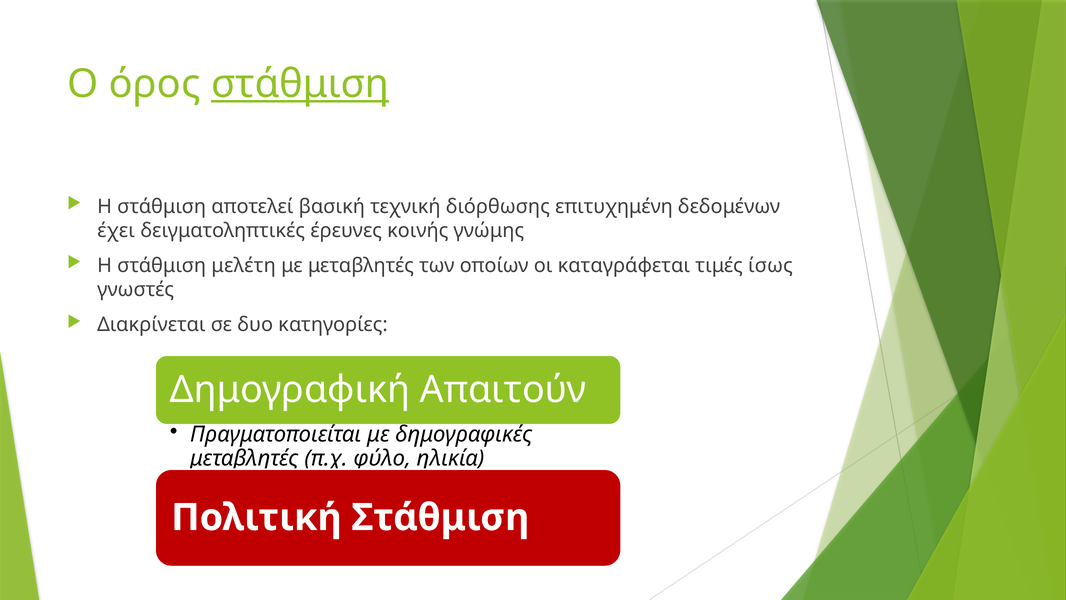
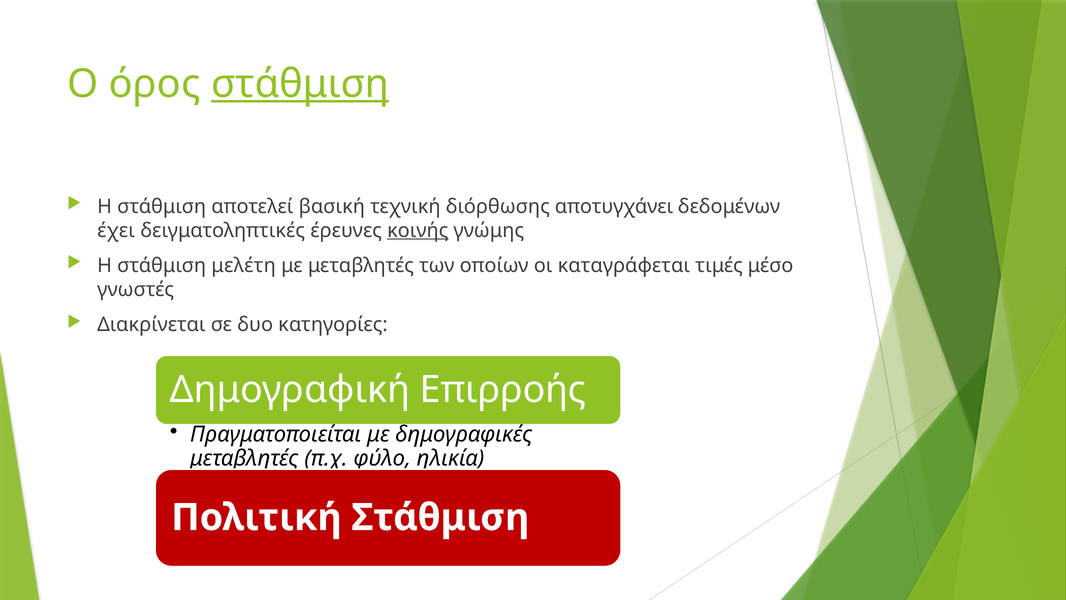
επιτυχημένη: επιτυχημένη -> αποτυγχάνει (614, 206)
κοινής underline: none -> present (418, 230)
ίσως: ίσως -> μέσο (771, 265)
Απαιτούν: Απαιτούν -> Επιρροής (503, 390)
